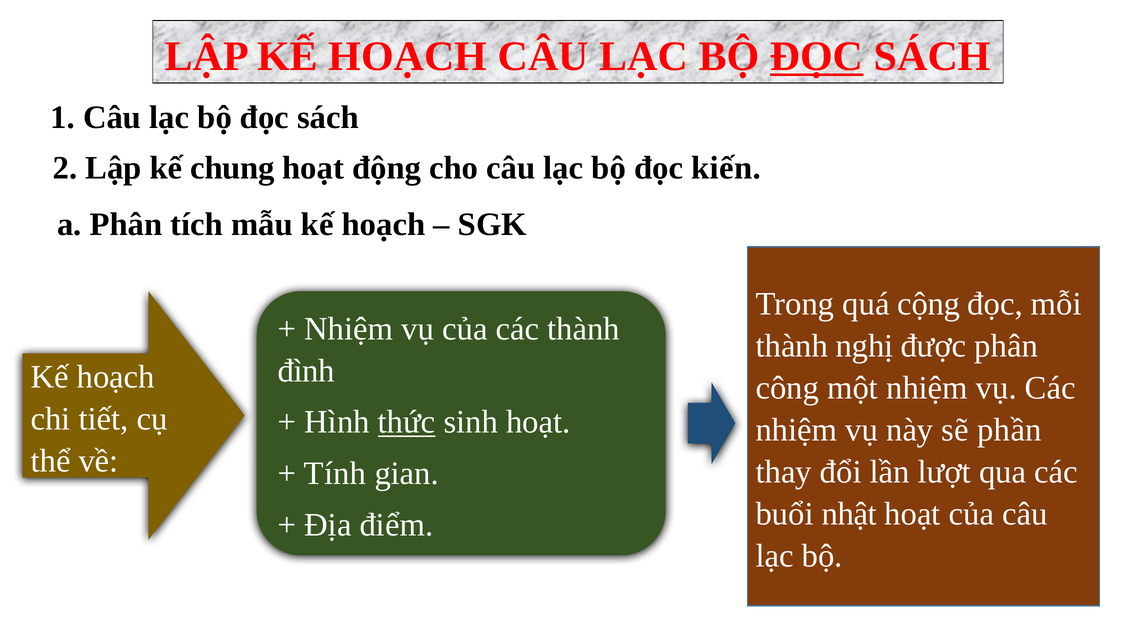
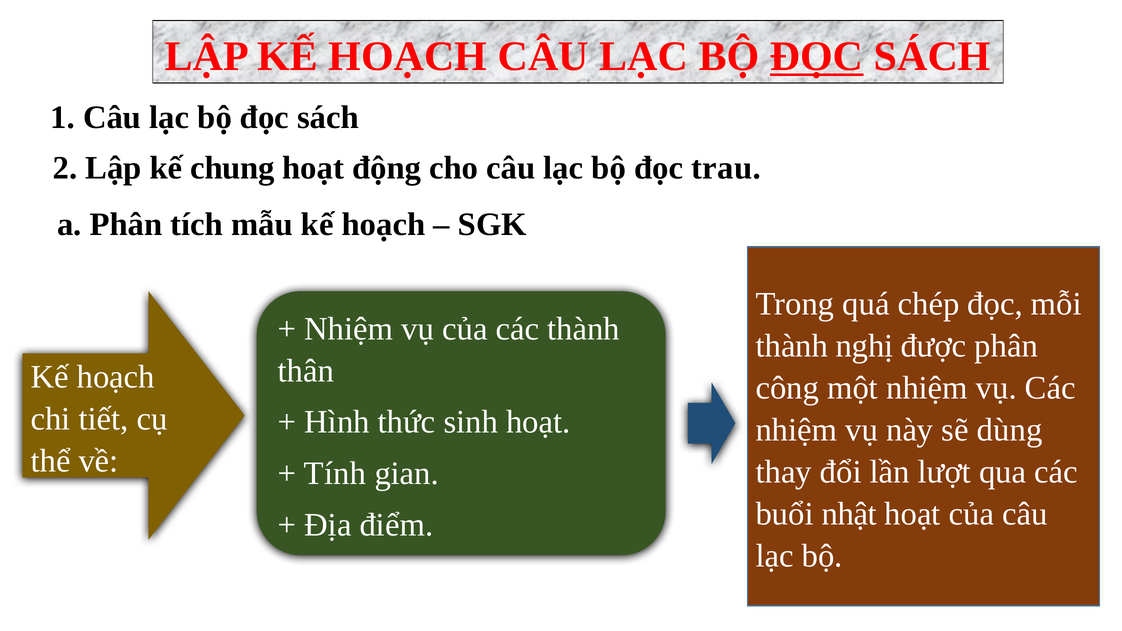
kiến: kiến -> trau (726, 168)
cộng: cộng -> chép (929, 304)
đình: đình -> thân (306, 371)
thức underline: present -> none (407, 422)
phần: phần -> dùng (1010, 430)
